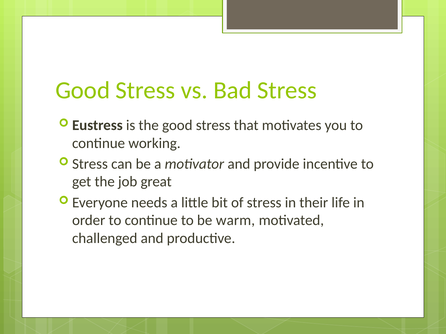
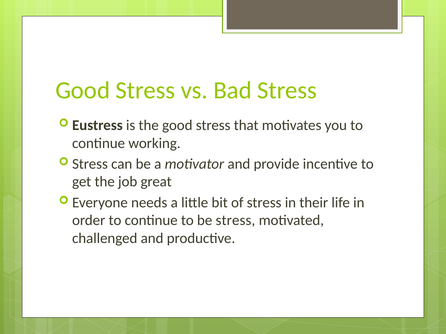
be warm: warm -> stress (235, 221)
